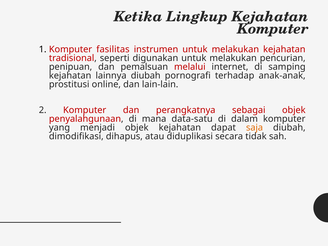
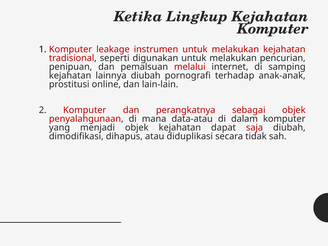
fasilitas: fasilitas -> leakage (113, 49)
data-satu: data-satu -> data-atau (192, 119)
saja colour: orange -> red (255, 128)
